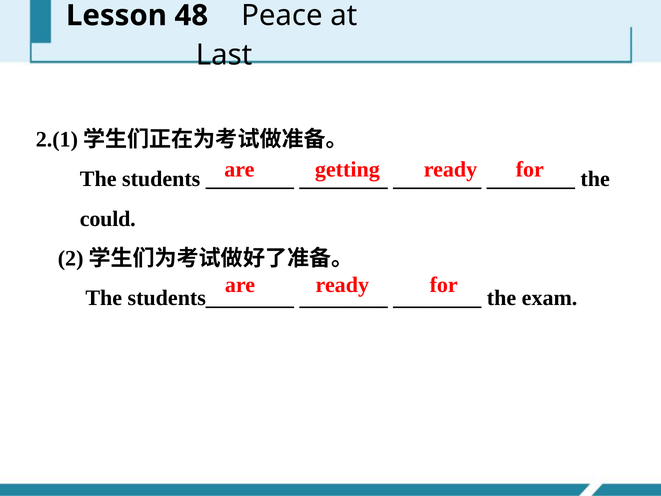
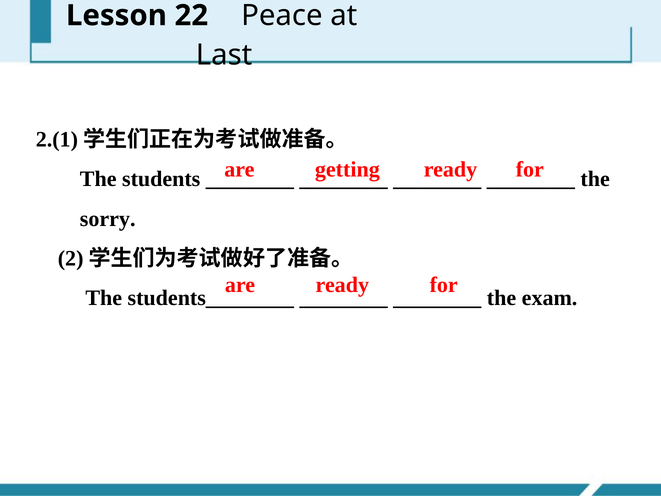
48: 48 -> 22 (191, 15)
could: could -> sorry (108, 219)
